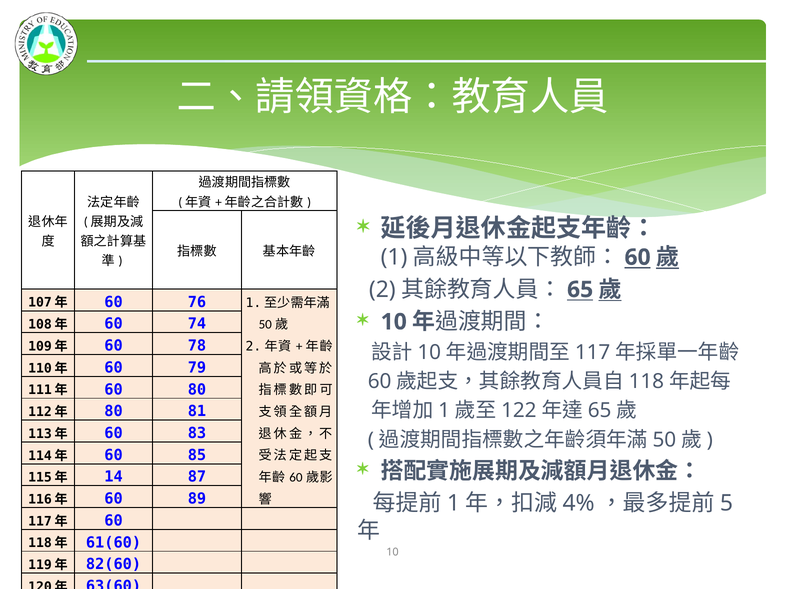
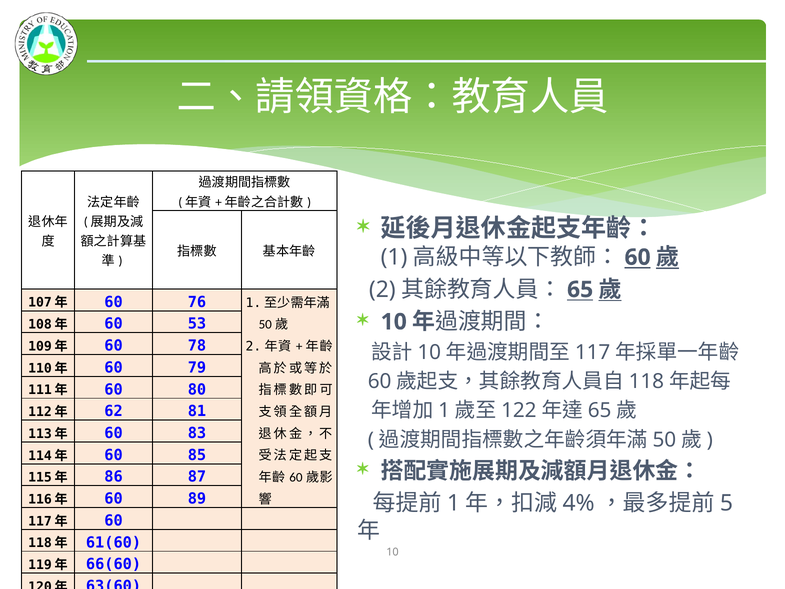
74: 74 -> 53 (197, 324)
80: 80 -> 62 (114, 411)
14: 14 -> 86 (114, 477)
82(60: 82(60 -> 66(60 (114, 564)
